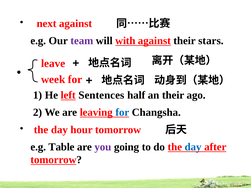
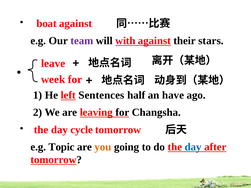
next: next -> boat (47, 24)
an their: their -> have (173, 95)
for colour: blue -> black (122, 112)
hour: hour -> cycle (82, 130)
Table: Table -> Topic (62, 147)
you colour: purple -> orange (103, 147)
